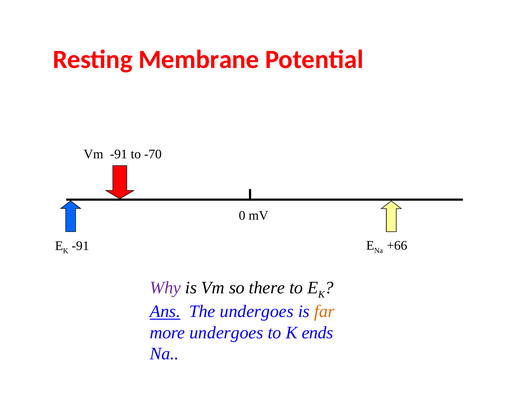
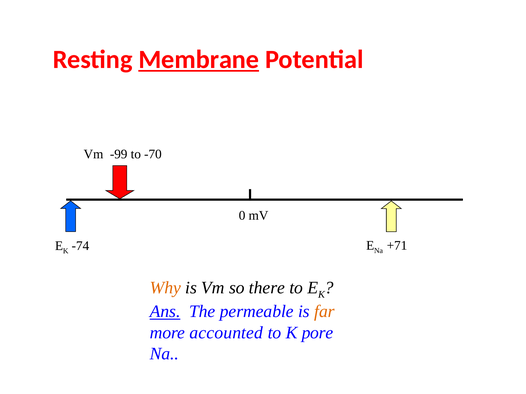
Membrane underline: none -> present (199, 60)
Vm -91: -91 -> -99 (119, 154)
K -91: -91 -> -74 (80, 246)
+66: +66 -> +71 (397, 246)
Why colour: purple -> orange (165, 288)
The undergoes: undergoes -> permeable (257, 312)
more undergoes: undergoes -> accounted (226, 333)
ends: ends -> pore (318, 333)
